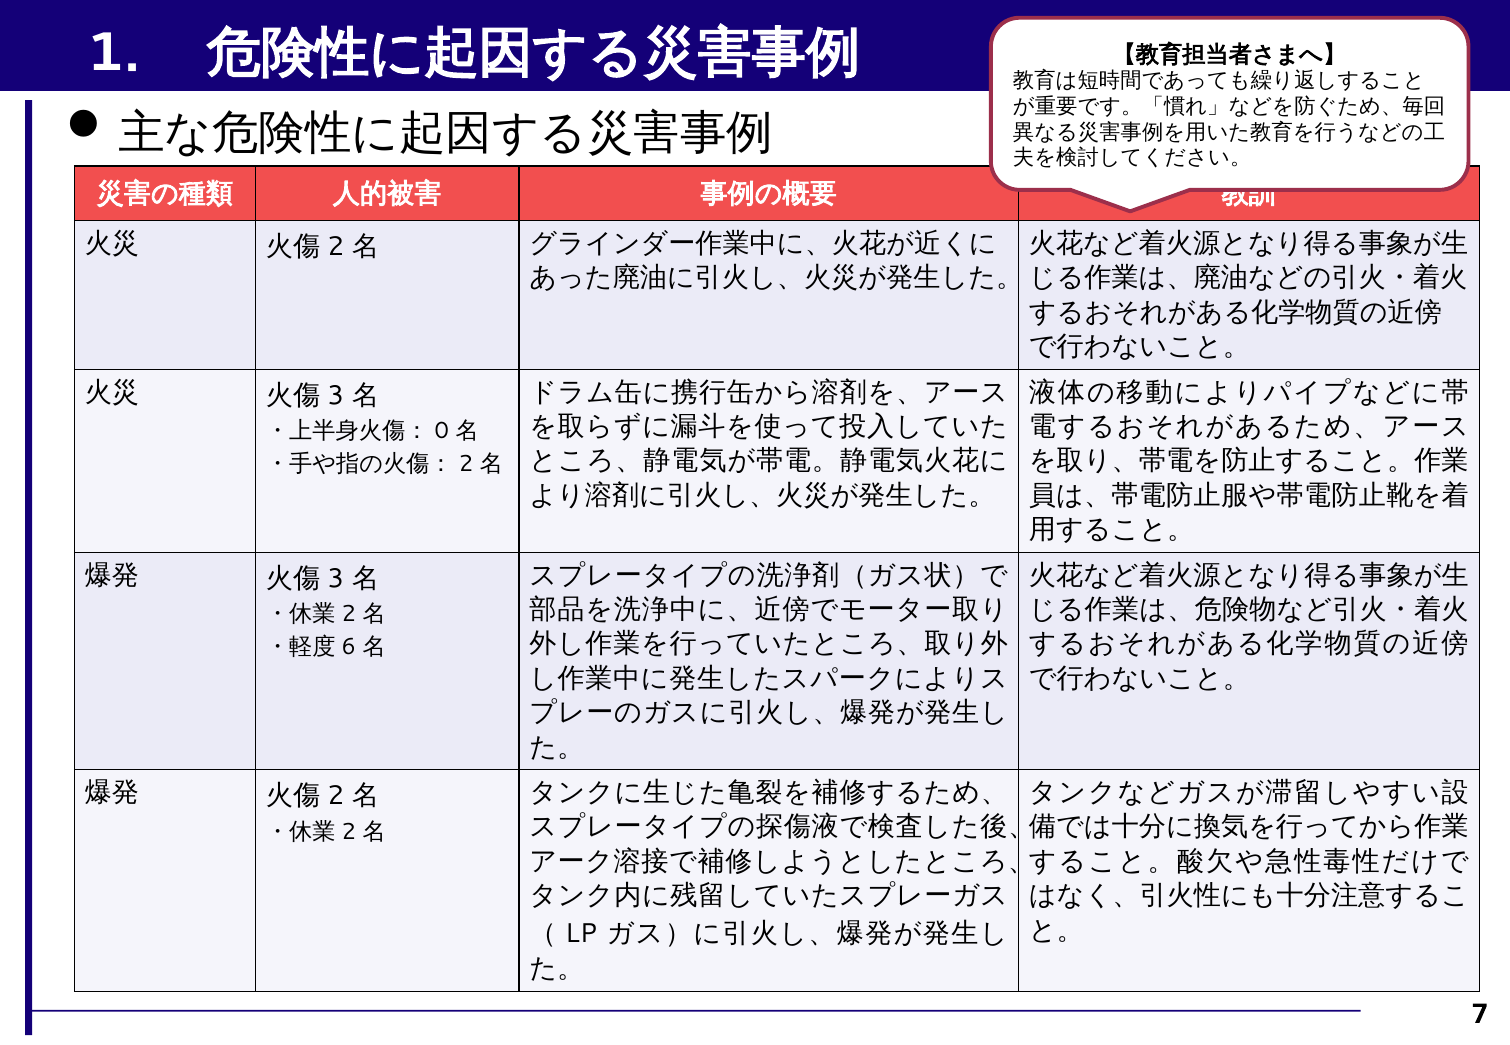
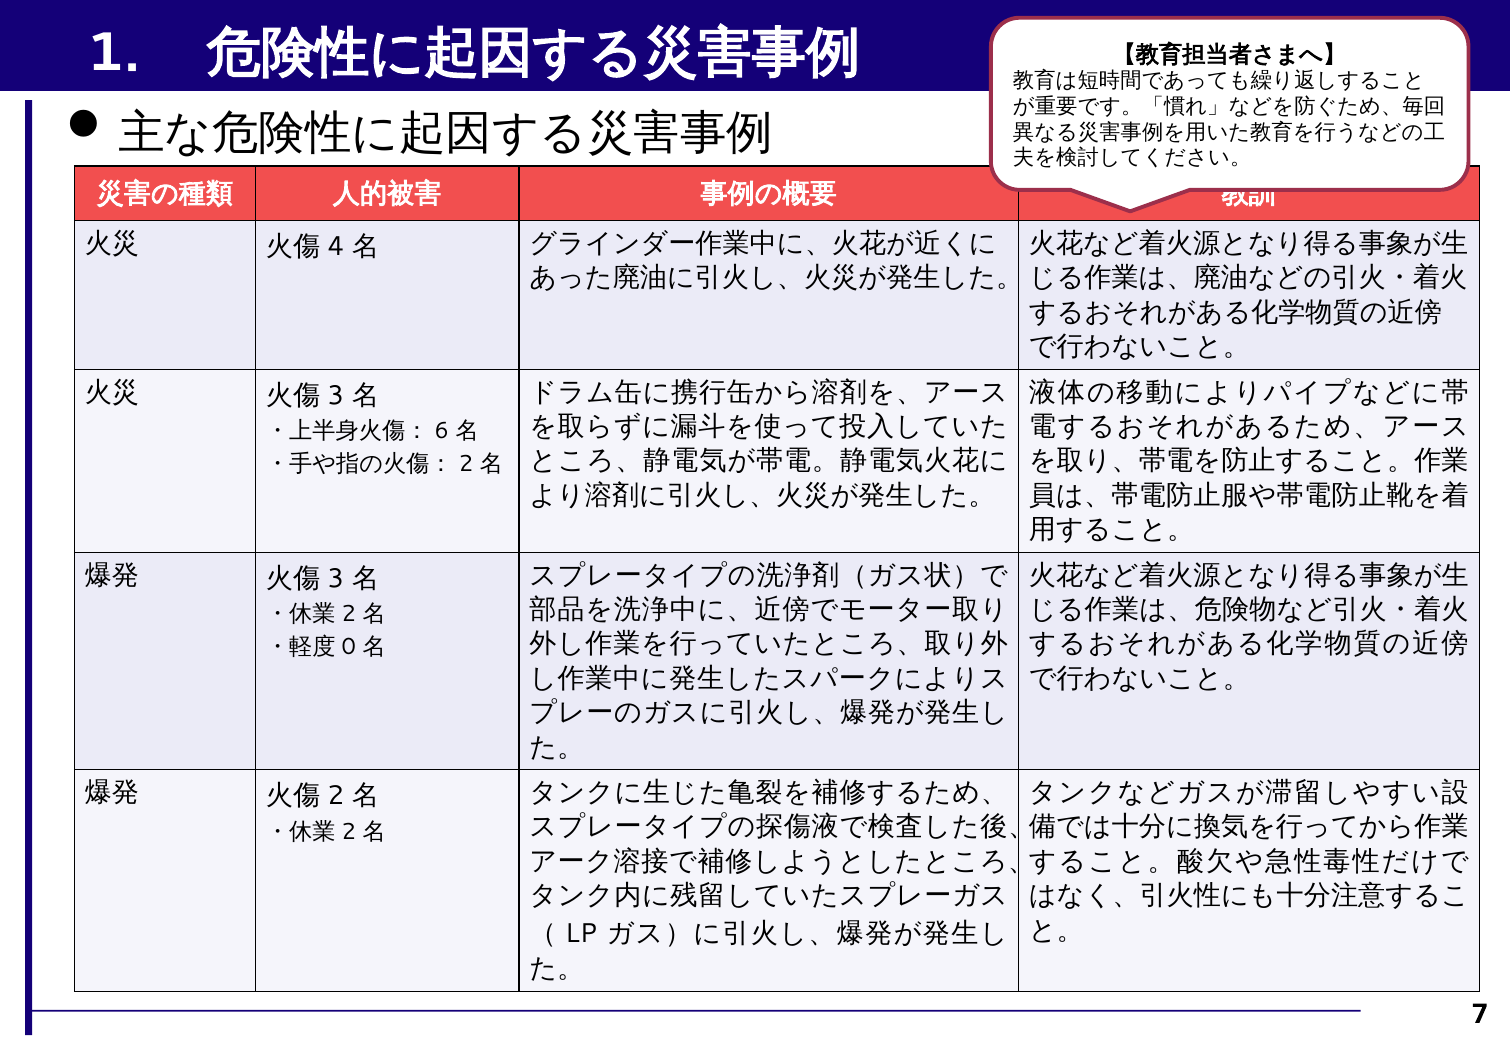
2: 2 -> 4 (336, 247)
0: 0 -> 6 (442, 431)
6: 6 -> 0 (349, 647)
